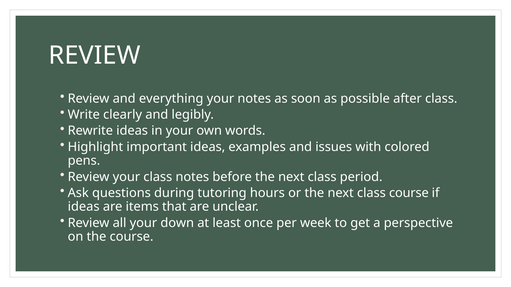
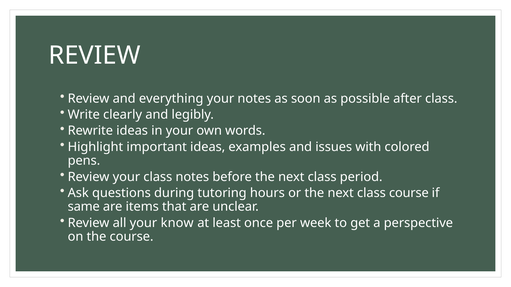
ideas: ideas -> same (84, 207)
down: down -> know (177, 223)
